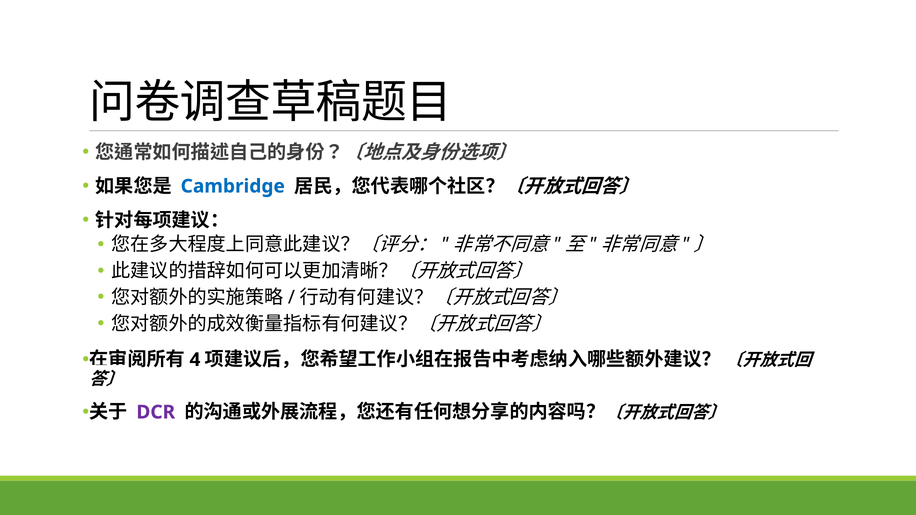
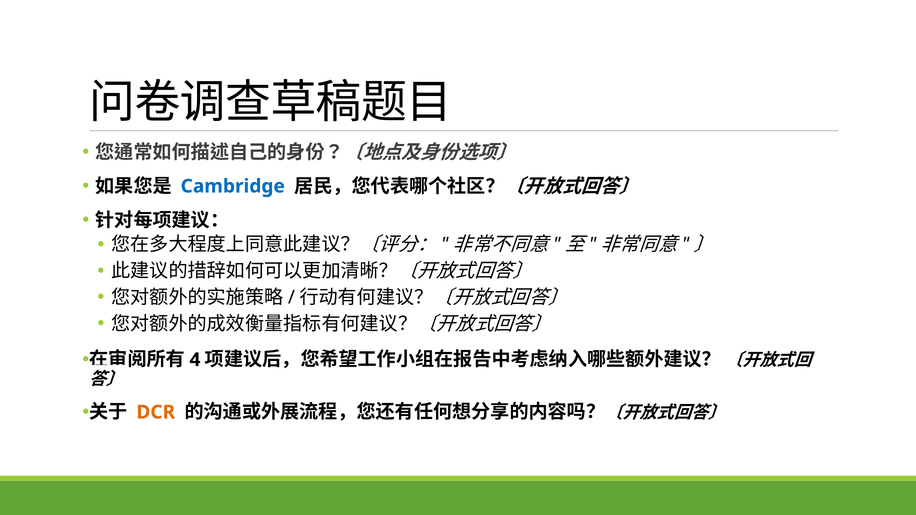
DCR colour: purple -> orange (156, 412)
